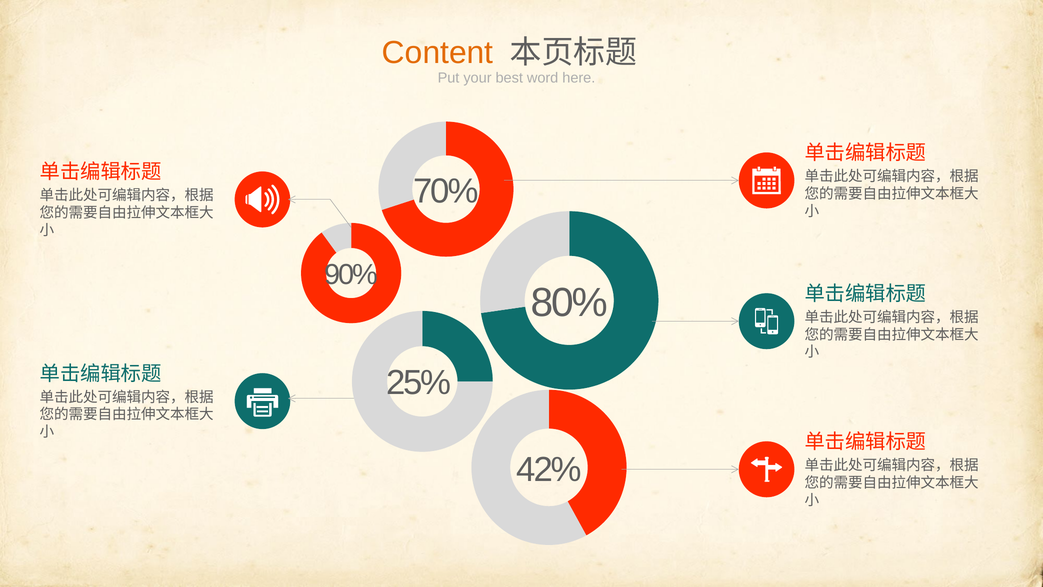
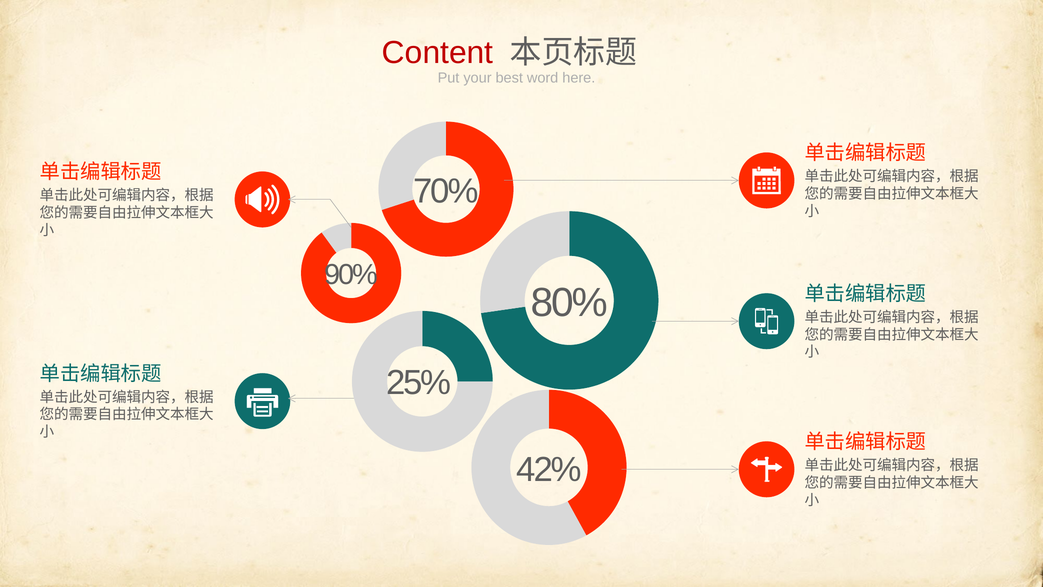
Content colour: orange -> red (438, 53)
